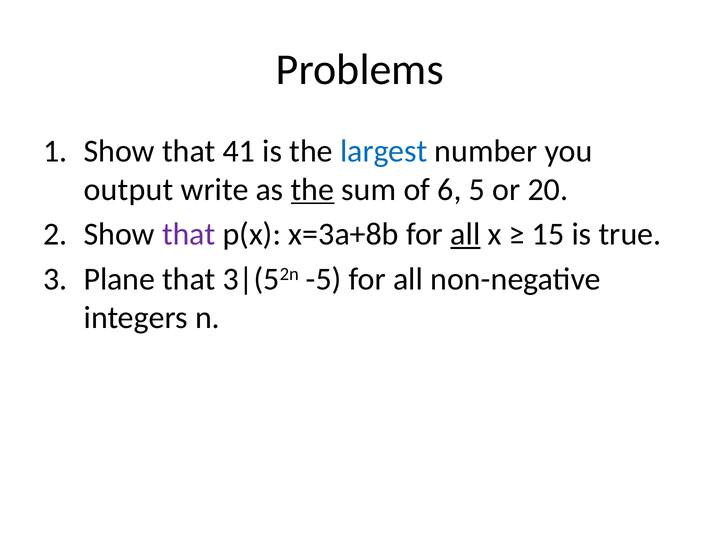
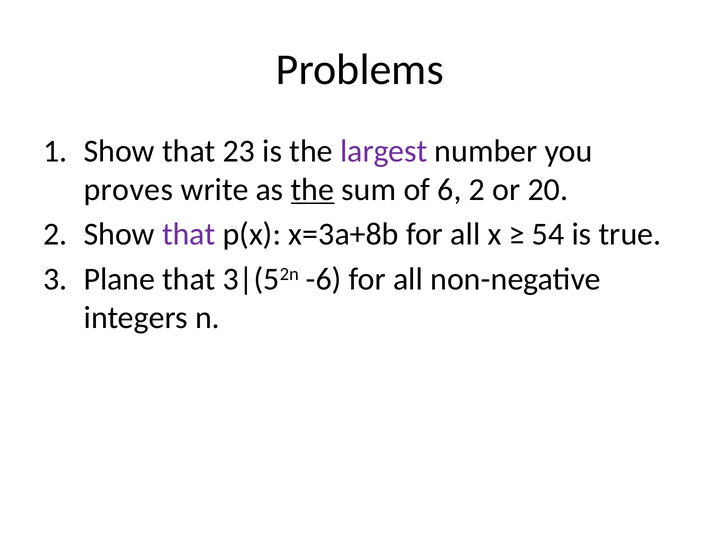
41: 41 -> 23 (239, 151)
largest colour: blue -> purple (384, 151)
output: output -> proves (128, 189)
6 5: 5 -> 2 (477, 189)
all underline: present -> none (465, 234)
15: 15 -> 54 (548, 234)
-5: -5 -> -6 (324, 279)
